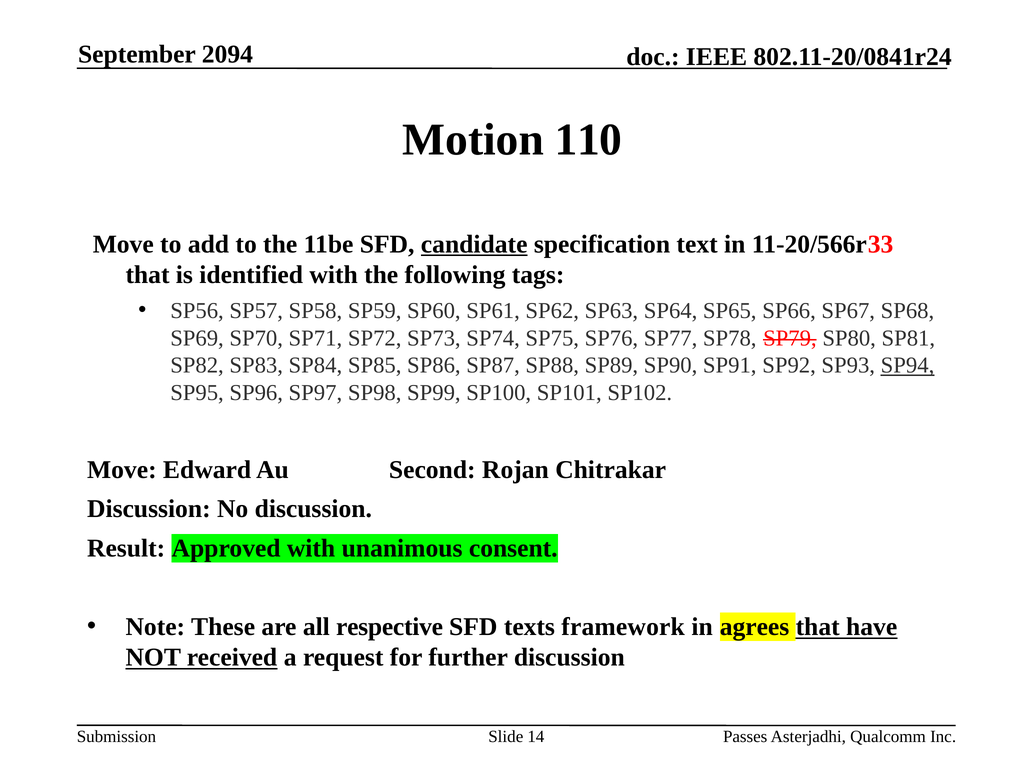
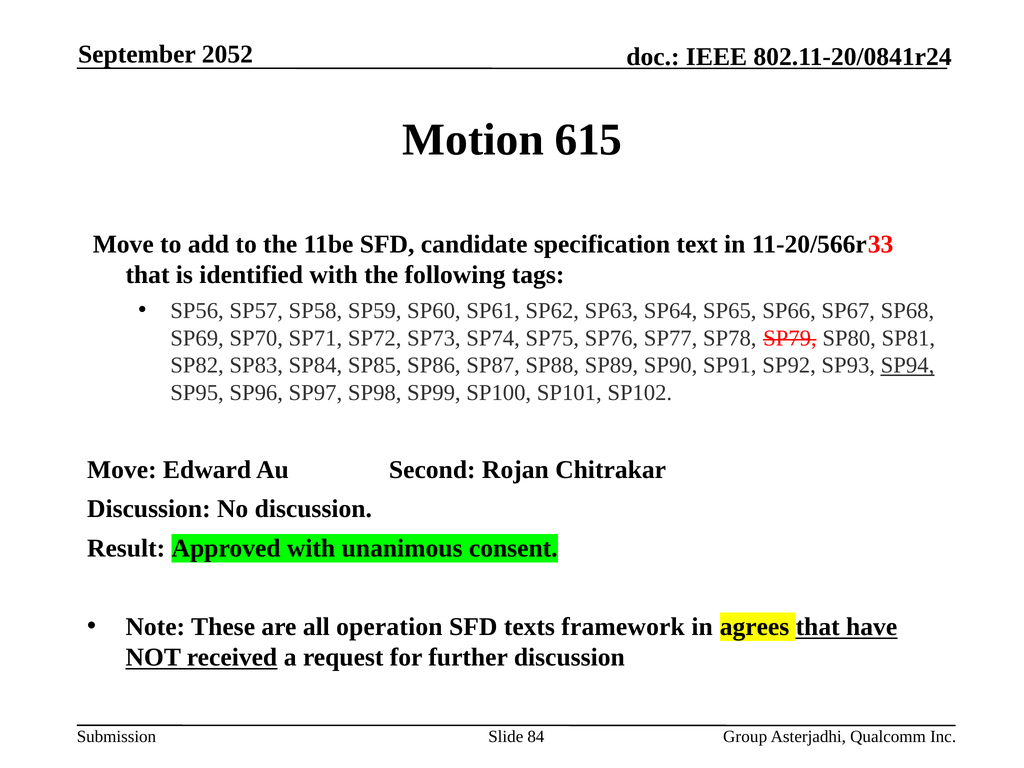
2094: 2094 -> 2052 (227, 54)
110: 110 -> 615 (588, 140)
candidate underline: present -> none (474, 244)
respective: respective -> operation (389, 627)
14: 14 -> 84 (536, 737)
Passes: Passes -> Group (745, 737)
